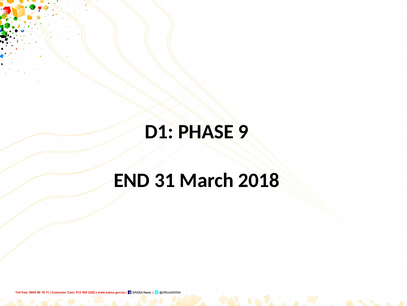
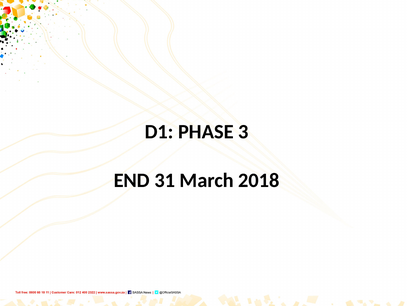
9: 9 -> 3 (243, 131)
